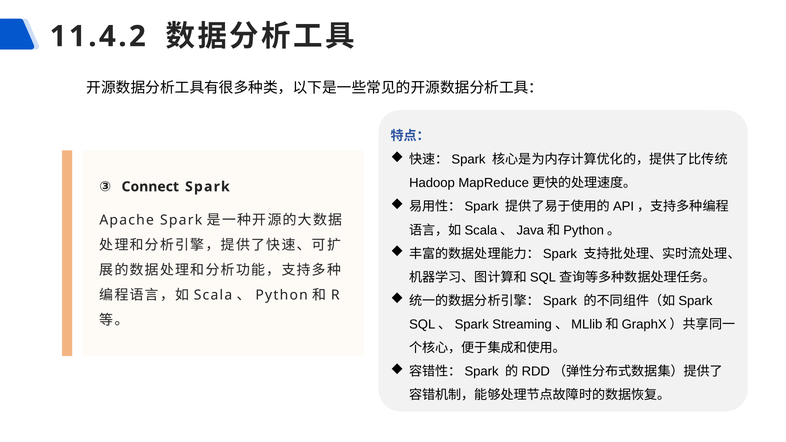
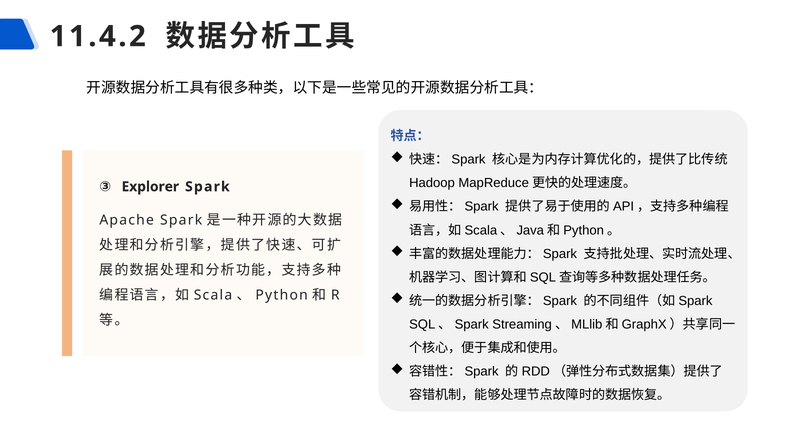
Connect: Connect -> Explorer (150, 187)
